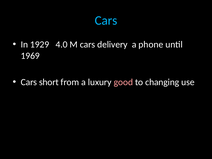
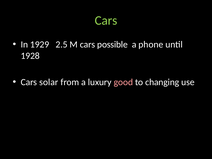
Cars colour: light blue -> light green (106, 21)
4.0: 4.0 -> 2.5 (62, 44)
delivery: delivery -> possible (112, 44)
1969: 1969 -> 1928 (30, 56)
short: short -> solar (49, 82)
